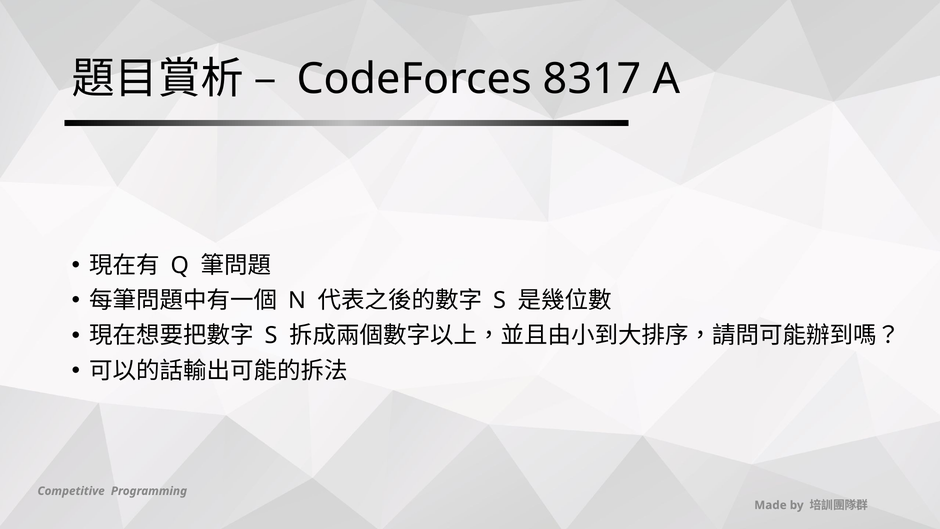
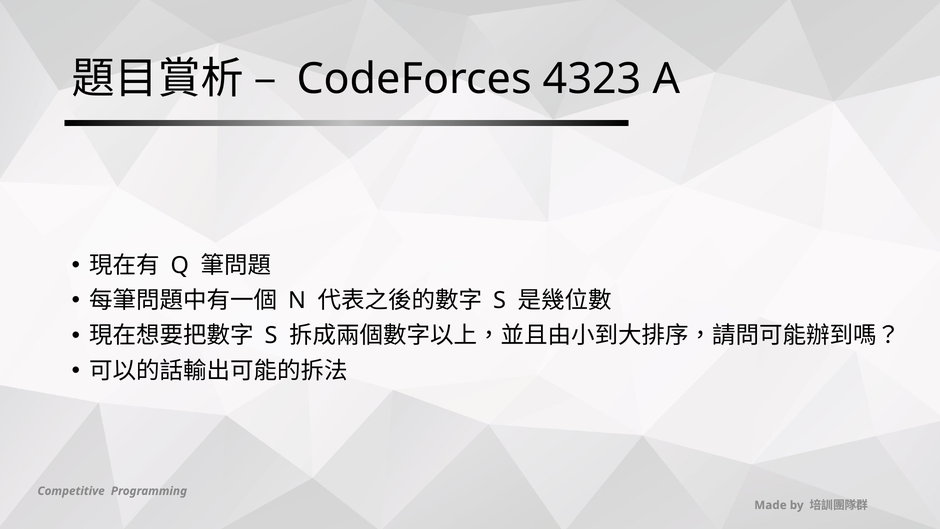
8317: 8317 -> 4323 (592, 79)
